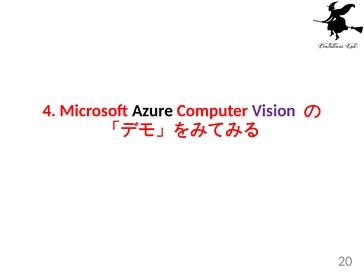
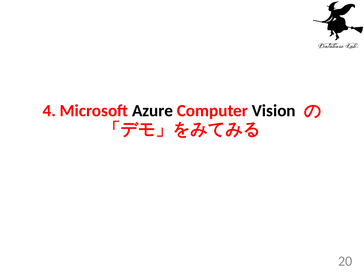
Vision colour: purple -> black (274, 111)
